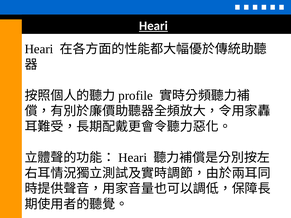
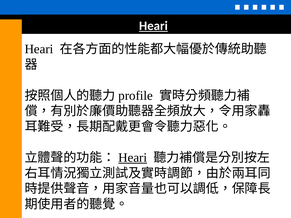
Heari underline: none -> present (133, 158)
